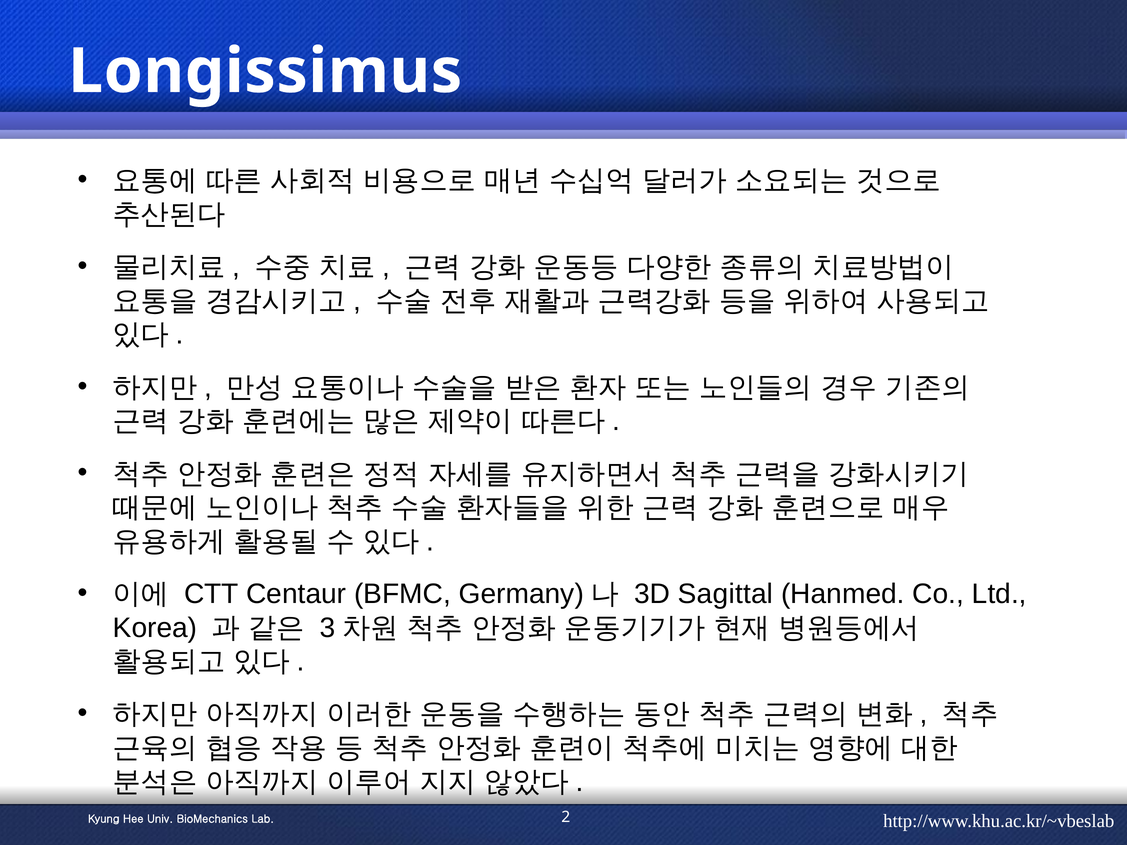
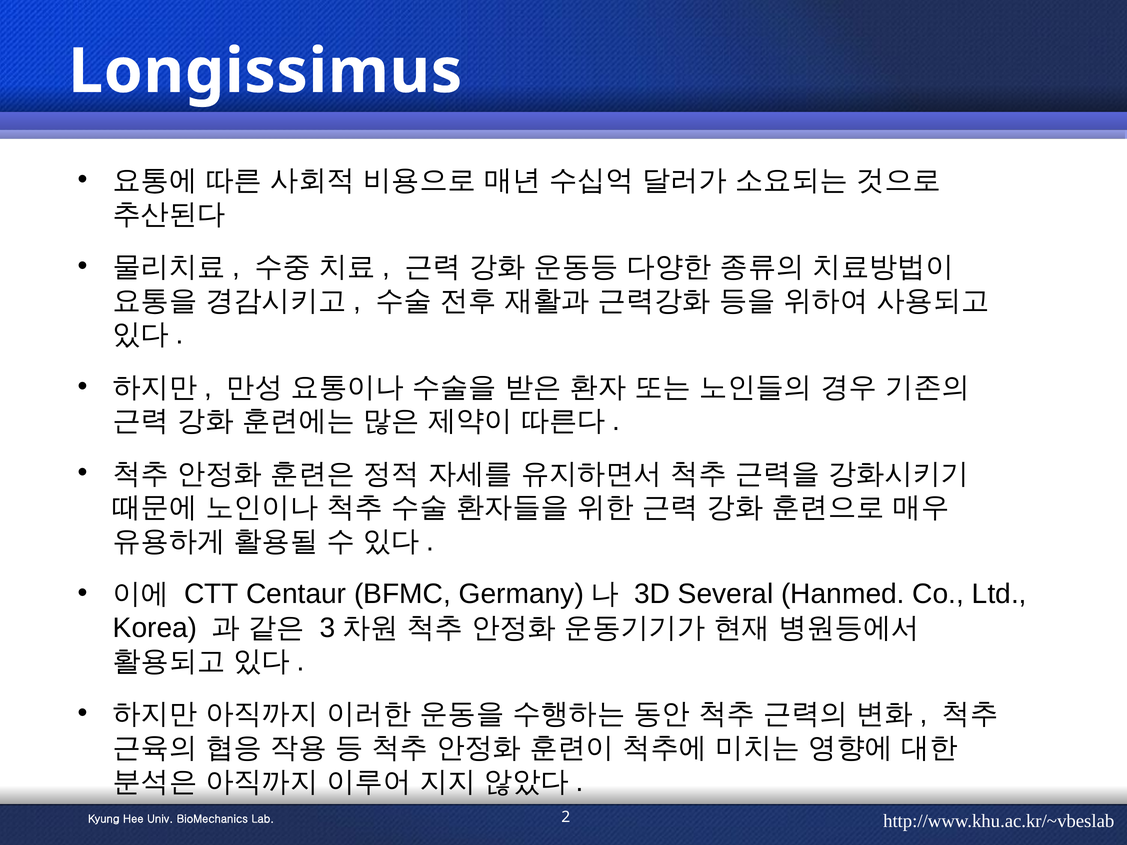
Sagittal: Sagittal -> Several (726, 594)
